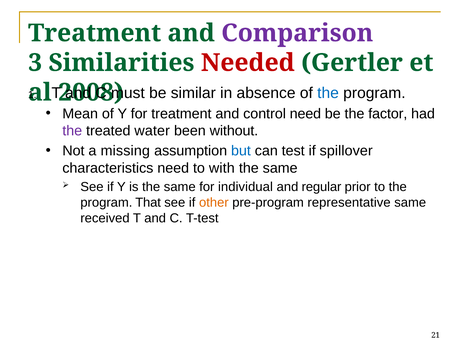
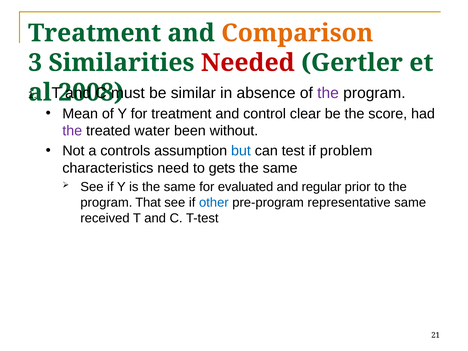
Comparison colour: purple -> orange (297, 33)
the colour: blue -> purple (328, 93)
control need: need -> clear (305, 114)
factor: factor -> score (388, 114)
missing: missing -> controls (125, 151)
spillover: spillover -> problem (346, 151)
with: with -> gets (222, 168)
individual: individual -> evaluated (246, 187)
other colour: orange -> blue (214, 202)
